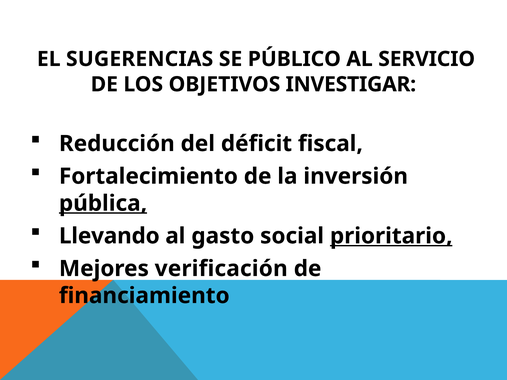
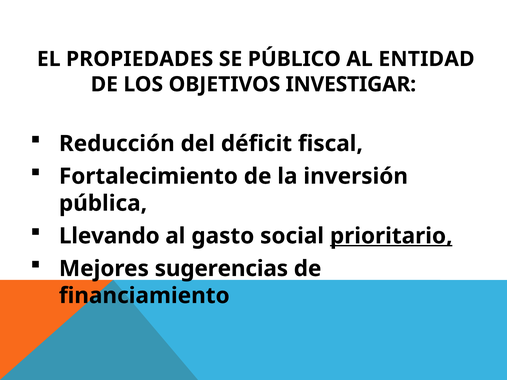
SUGERENCIAS: SUGERENCIAS -> PROPIEDADES (140, 59)
SERVICIO: SERVICIO -> ENTIDAD (426, 59)
pública underline: present -> none (103, 203)
verificación: verificación -> sugerencias (221, 269)
